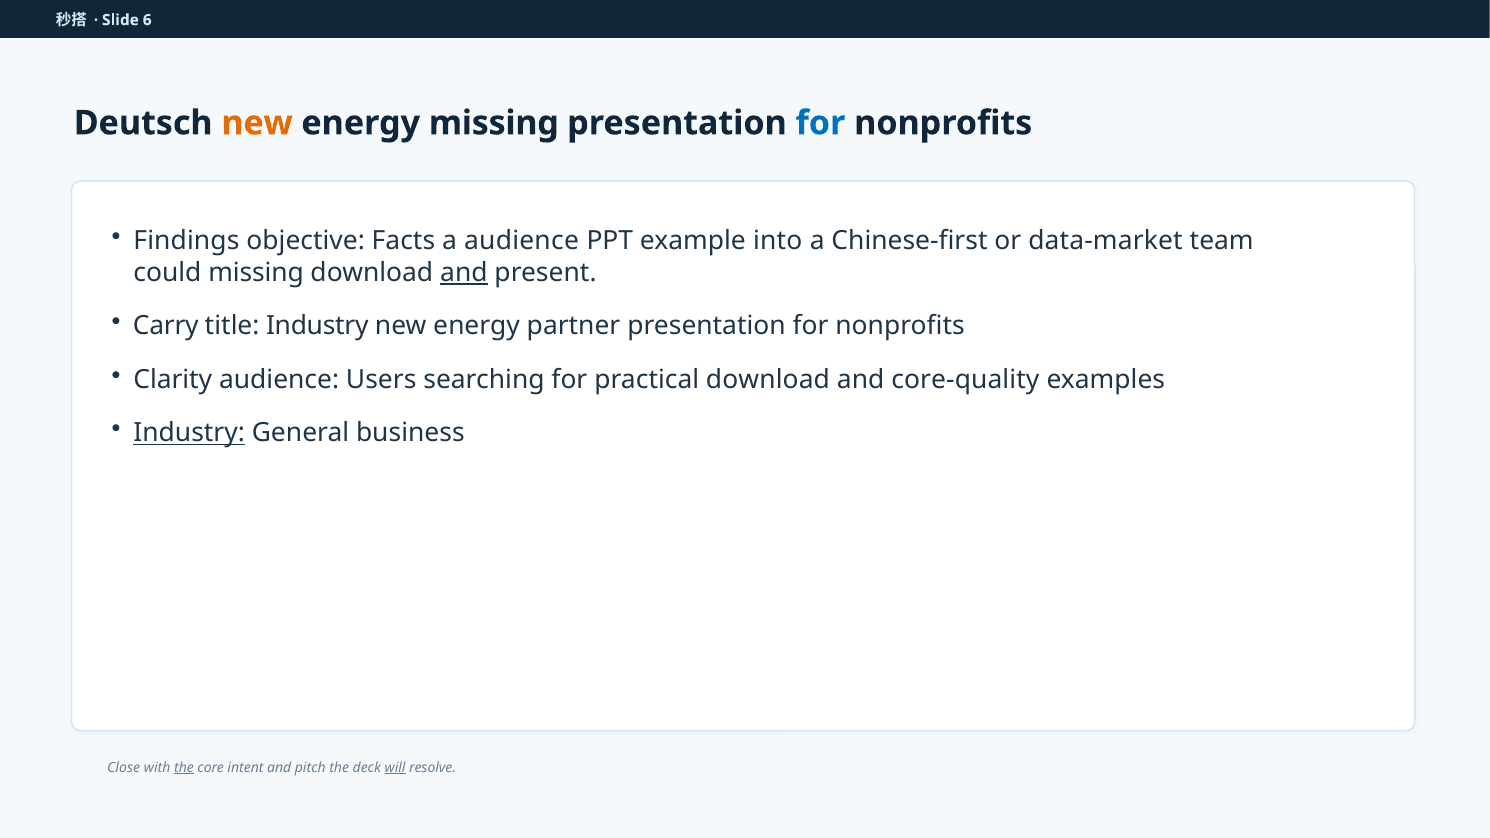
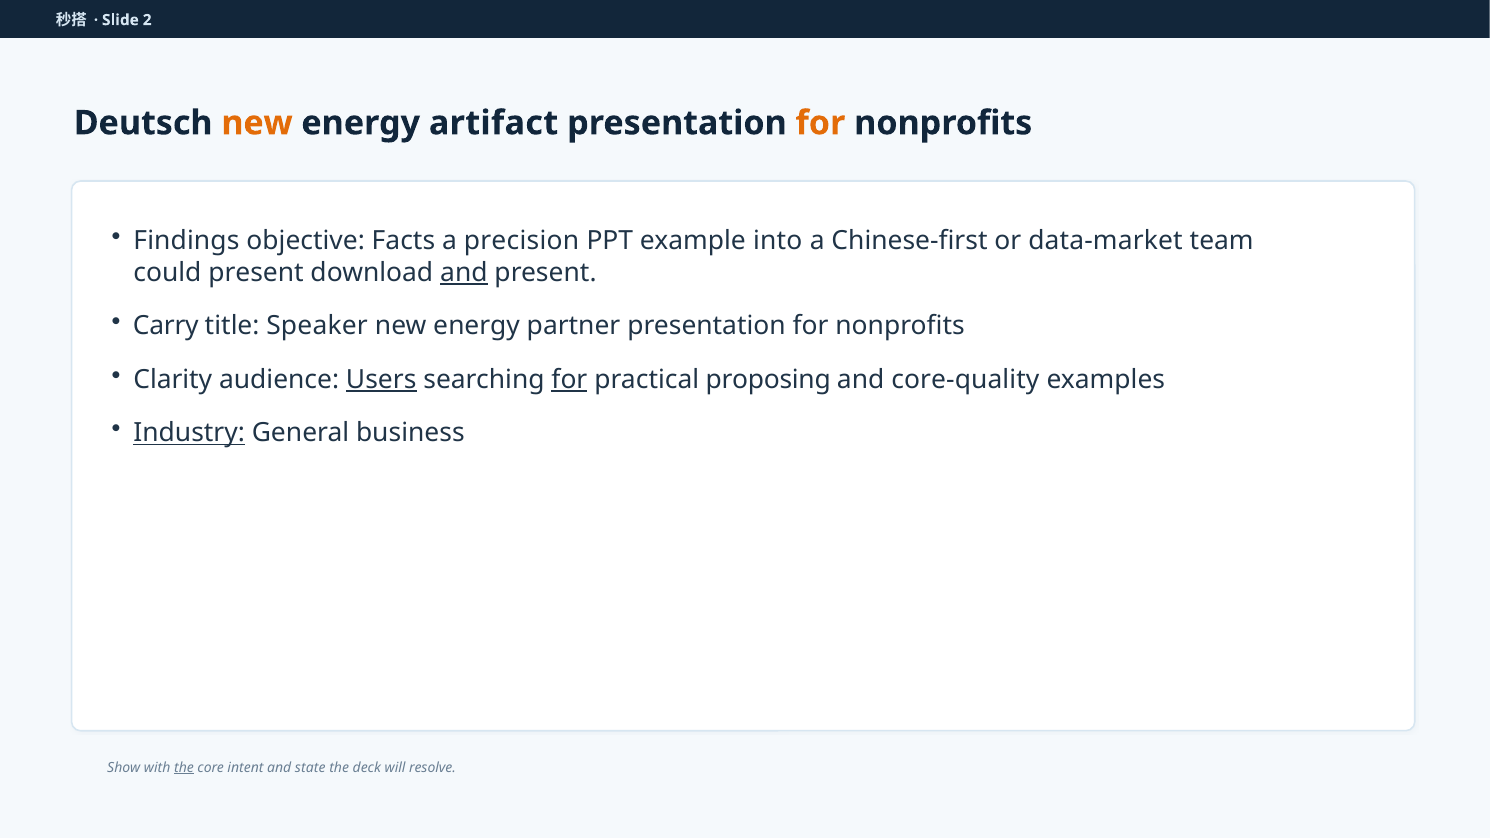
6: 6 -> 2 (147, 20)
energy missing: missing -> artifact (493, 123)
for colour: blue -> orange (820, 123)
a audience: audience -> precision (522, 241)
could missing: missing -> present (256, 273)
title Industry: Industry -> Speaker (317, 326)
Users underline: none -> present (381, 380)
for underline: none -> present (569, 380)
practical download: download -> proposing (768, 380)
Close: Close -> Show (124, 768)
pitch: pitch -> state (310, 768)
will underline: present -> none (395, 768)
